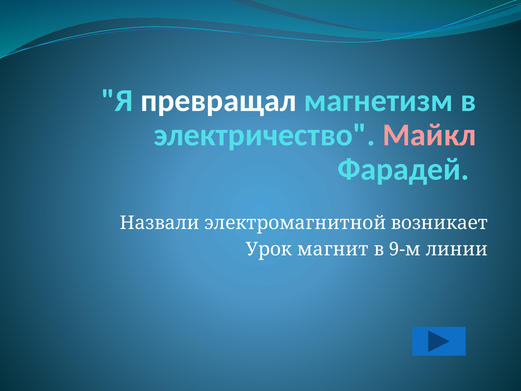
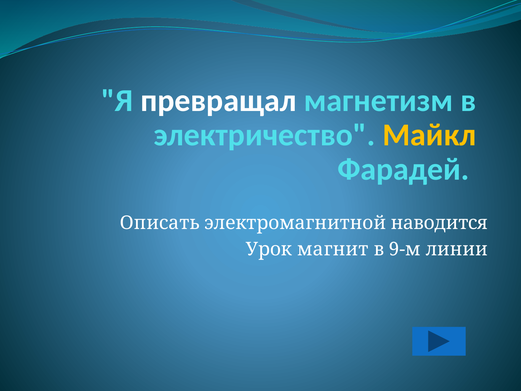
Майкл colour: pink -> yellow (429, 135)
Назвали: Назвали -> Описать (160, 223)
возникает: возникает -> наводится (439, 223)
